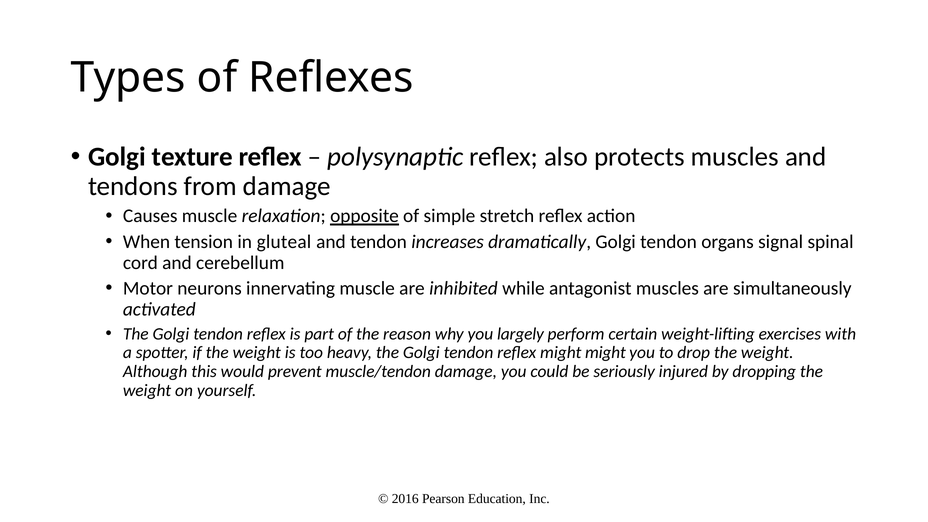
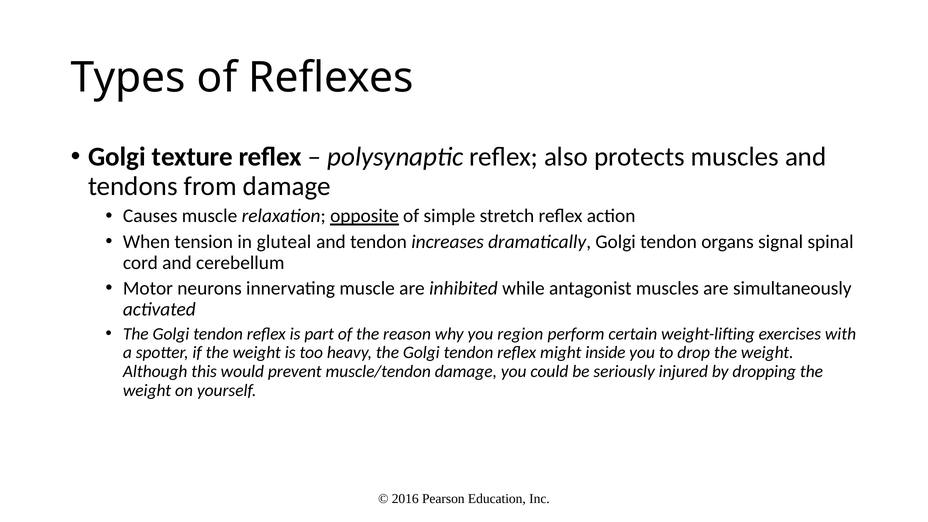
largely: largely -> region (520, 334)
might might: might -> inside (605, 353)
